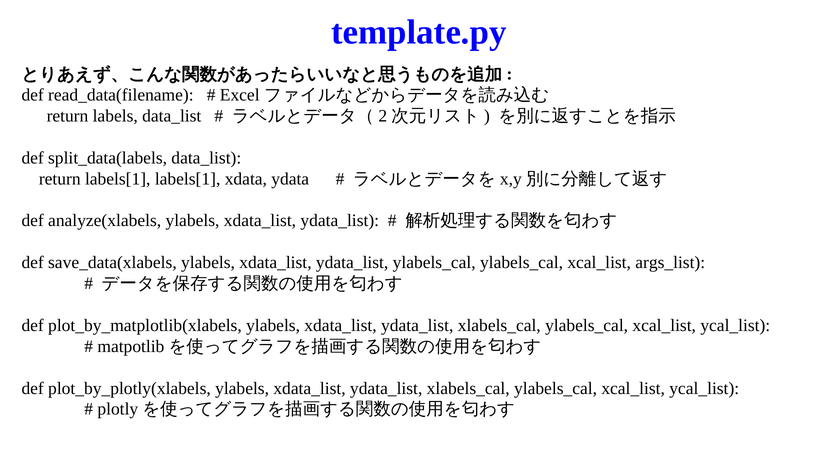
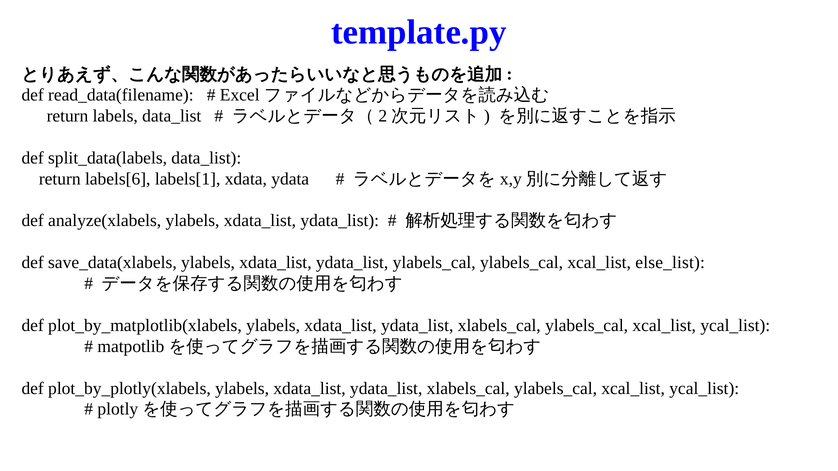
return labels[1: labels[1 -> labels[6 (118, 179)
args_list: args_list -> else_list (670, 263)
